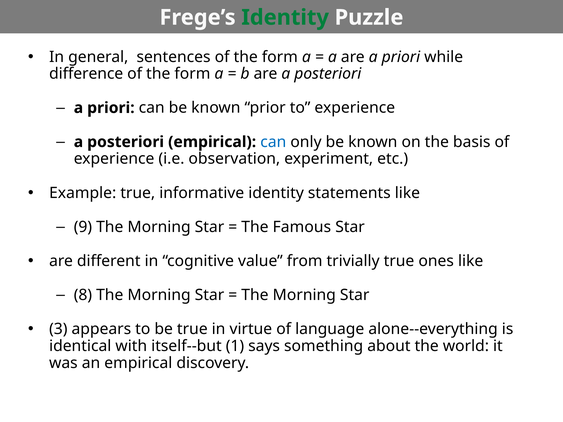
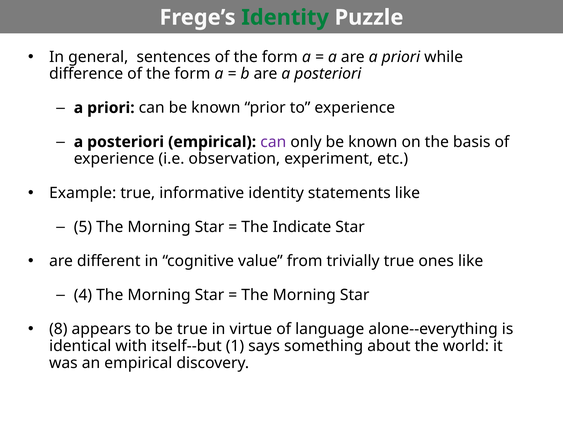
can colour: blue -> purple (273, 142)
9: 9 -> 5 (83, 227)
Famous: Famous -> Indicate (302, 227)
8: 8 -> 4 (83, 295)
3: 3 -> 8 (58, 329)
